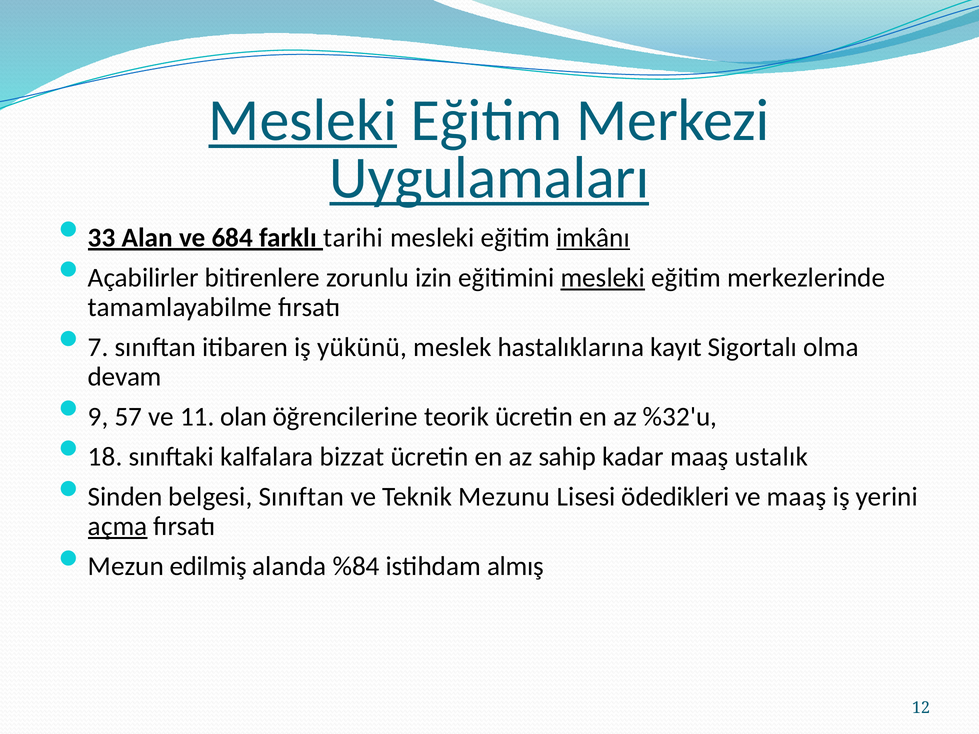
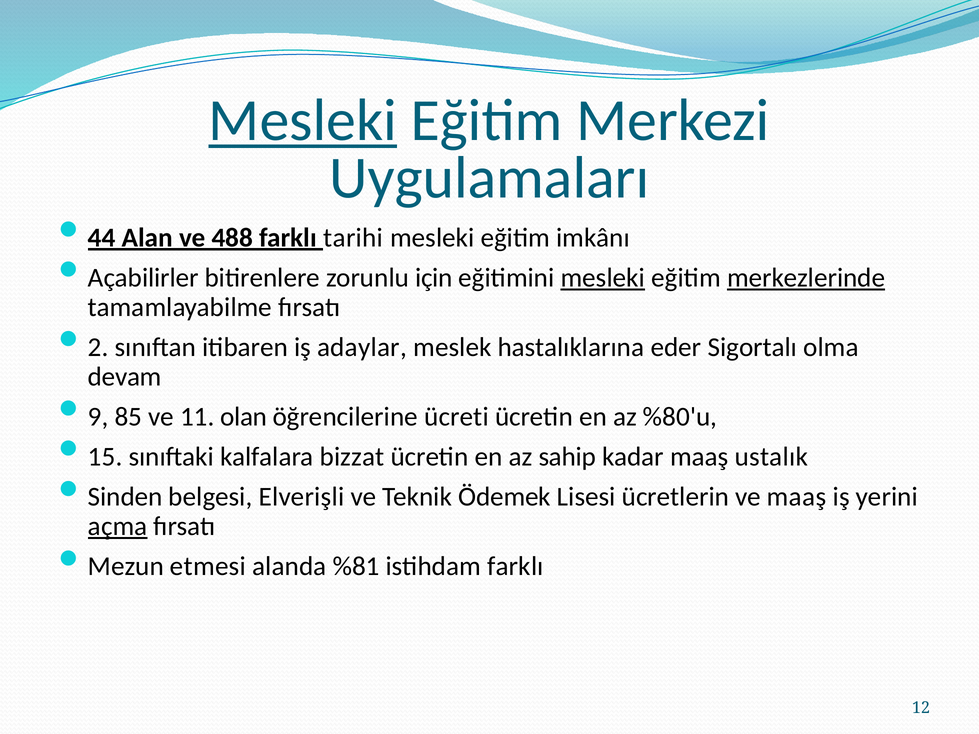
Uygulamaları underline: present -> none (489, 178)
33: 33 -> 44 (102, 238)
684: 684 -> 488 (232, 238)
imkânı underline: present -> none (593, 238)
izin: izin -> için (434, 278)
merkezlerinde underline: none -> present (806, 278)
7: 7 -> 2 (98, 347)
yükünü: yükünü -> adaylar (362, 347)
kayıt: kayıt -> eder (676, 347)
57: 57 -> 85 (128, 417)
teorik: teorik -> ücreti (456, 417)
%32'u: %32'u -> %80'u (680, 417)
18: 18 -> 15 (105, 457)
belgesi Sınıftan: Sınıftan -> Elverişli (301, 497)
Mezunu: Mezunu -> Ödemek (505, 497)
ödedikleri: ödedikleri -> ücretlerin (675, 497)
edilmiş: edilmiş -> etmesi (208, 567)
%84: %84 -> %81 (356, 567)
istihdam almış: almış -> farklı (515, 567)
